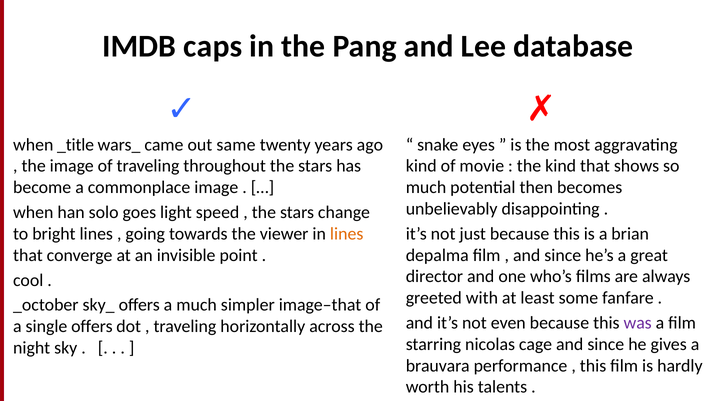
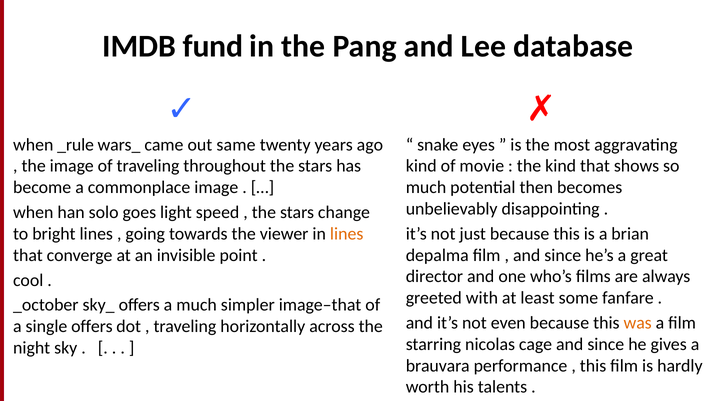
caps: caps -> fund (213, 47)
_title: _title -> _rule (76, 145)
was colour: purple -> orange (638, 323)
